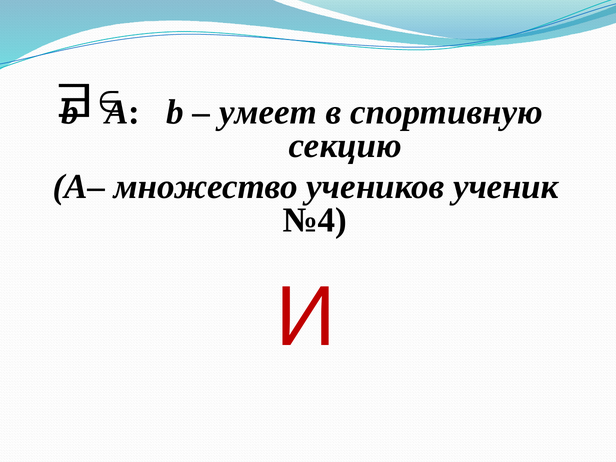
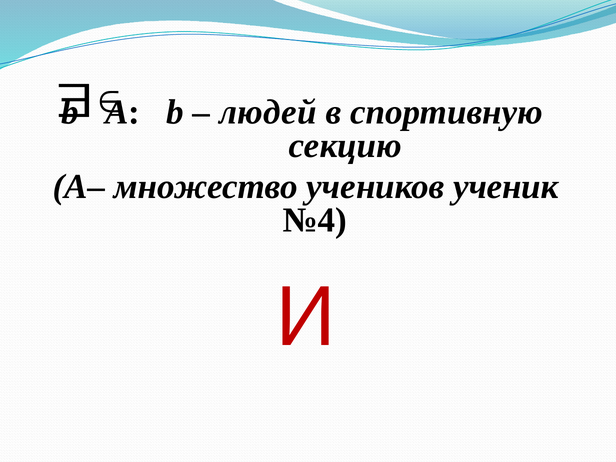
умеет: умеет -> людей (268, 112)
